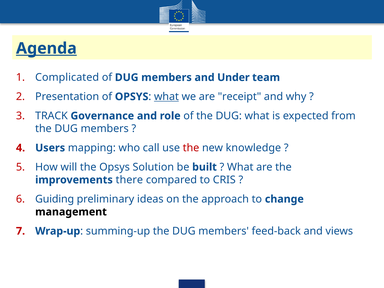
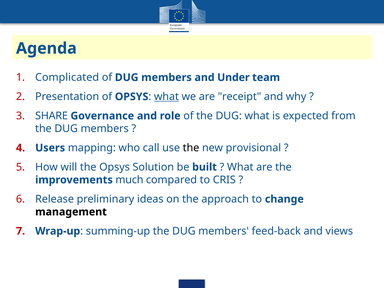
Agenda underline: present -> none (46, 48)
TRACK: TRACK -> SHARE (52, 116)
the colour: red -> black (191, 148)
knowledge: knowledge -> provisional (253, 148)
there: there -> much (129, 180)
Guiding: Guiding -> Release (55, 199)
